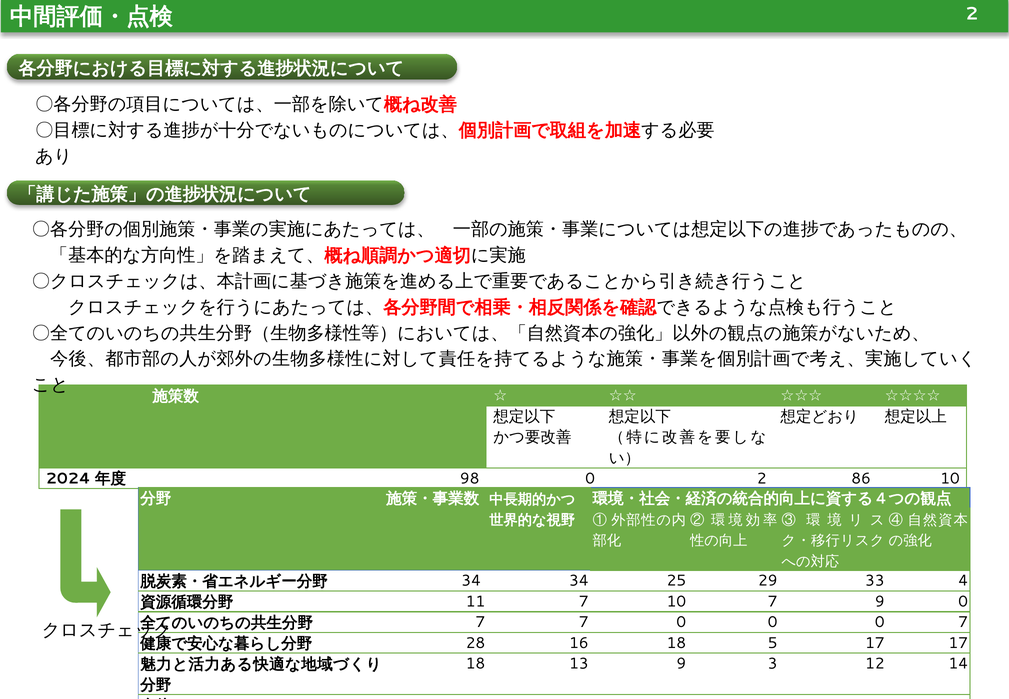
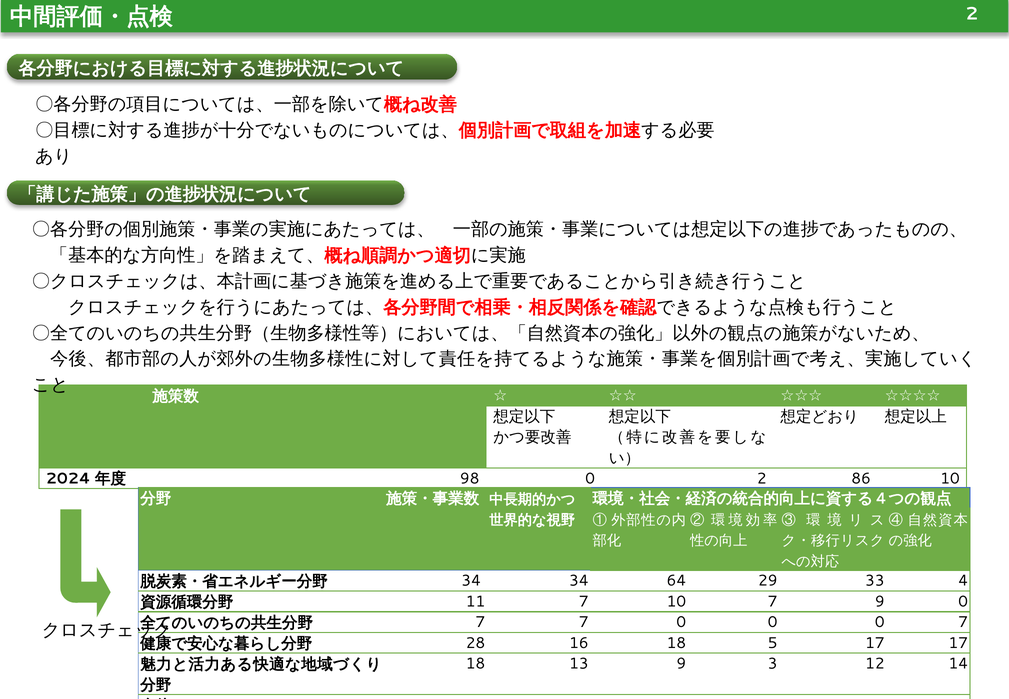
25: 25 -> 64 (676, 580)
